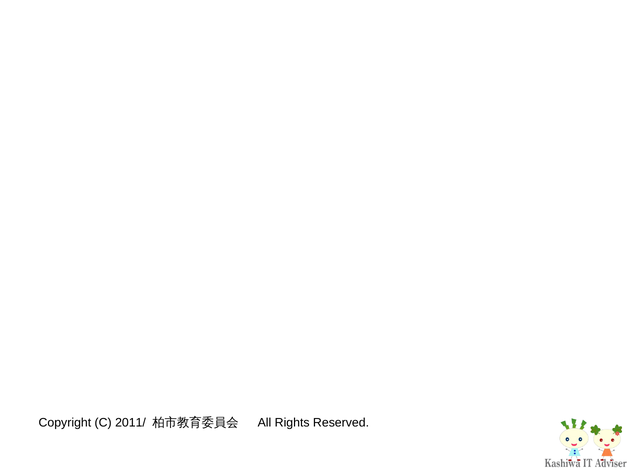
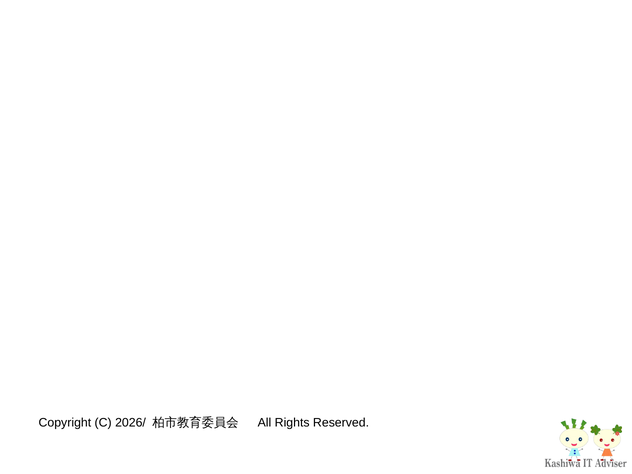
2011/: 2011/ -> 2026/ (131, 423)
